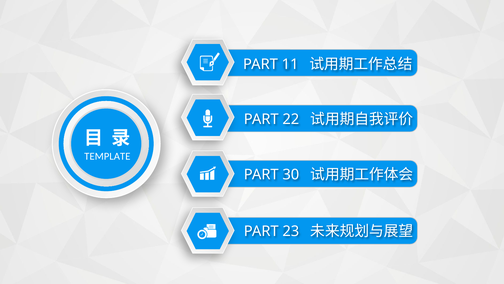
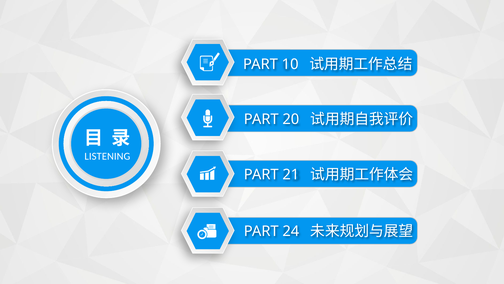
11: 11 -> 10 (290, 64)
22: 22 -> 20 (291, 119)
TEMPLATE: TEMPLATE -> LISTENING (107, 156)
30: 30 -> 21 (291, 174)
23: 23 -> 24 (291, 231)
